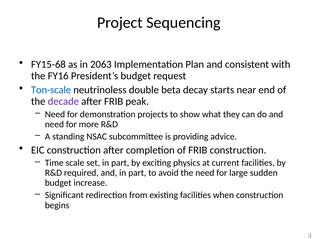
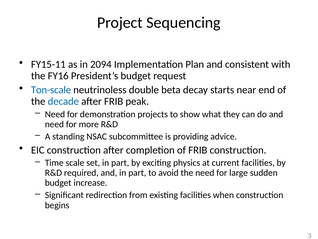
FY15-68: FY15-68 -> FY15-11 (48, 64)
2063: 2063 -> 2094 (101, 64)
decade colour: purple -> blue (63, 101)
